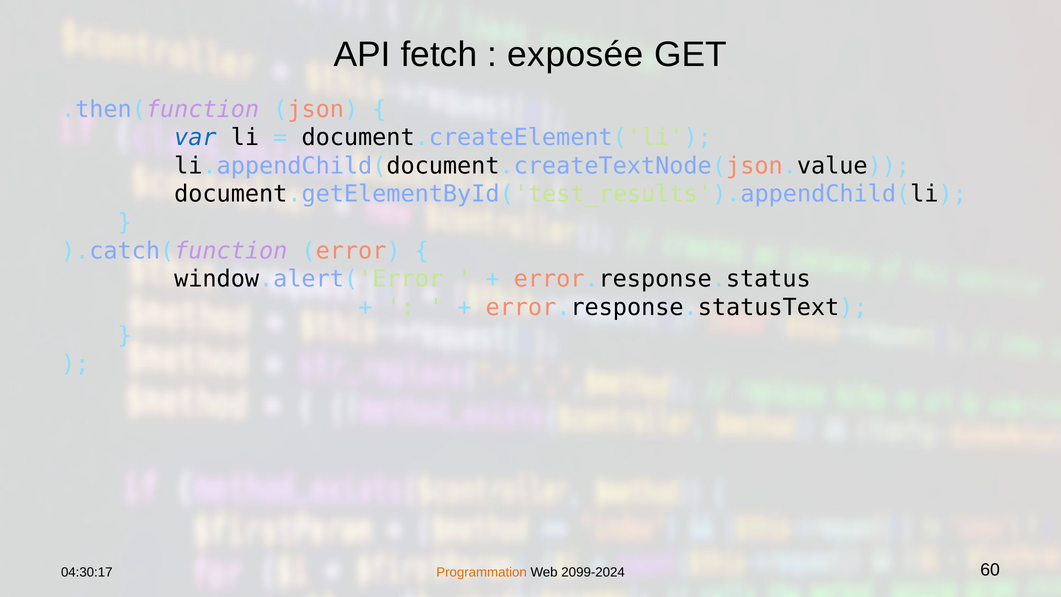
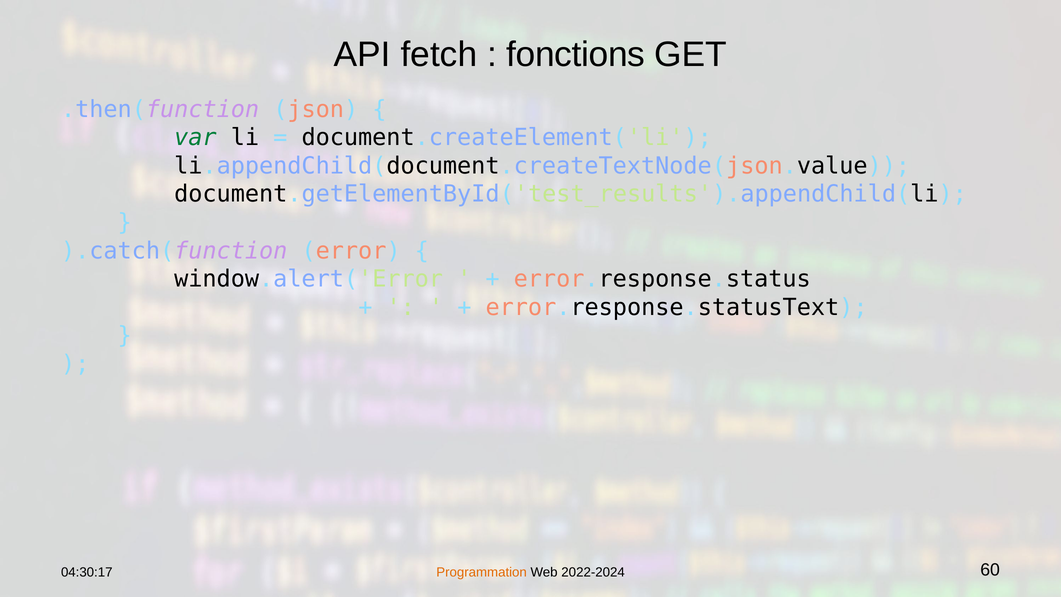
exposée: exposée -> fonctions (576, 55)
var colour: blue -> green (195, 138)
2099-2024: 2099-2024 -> 2022-2024 (593, 572)
